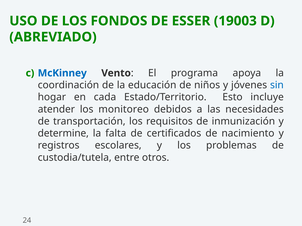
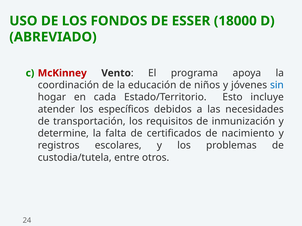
19003: 19003 -> 18000 (235, 21)
McKinney colour: blue -> red (62, 73)
monitoreo: monitoreo -> específicos (124, 109)
